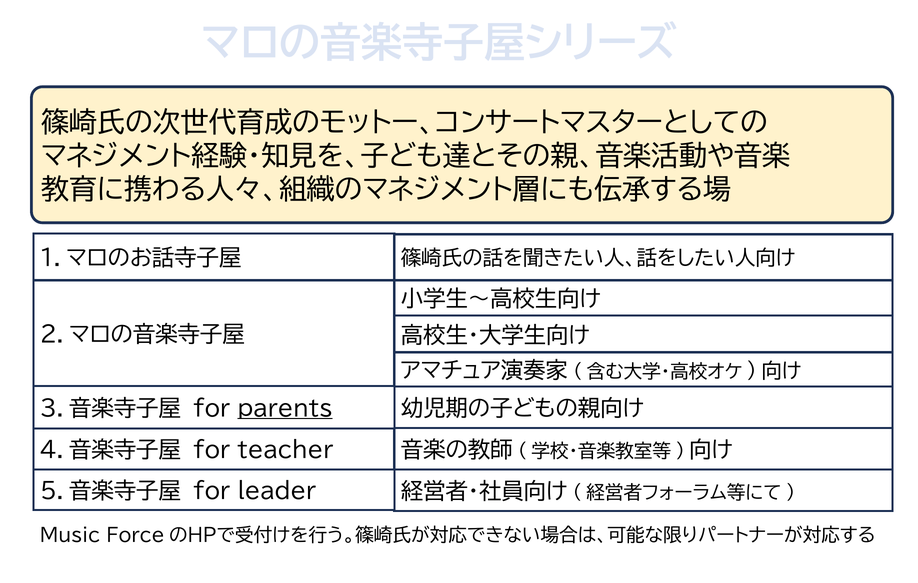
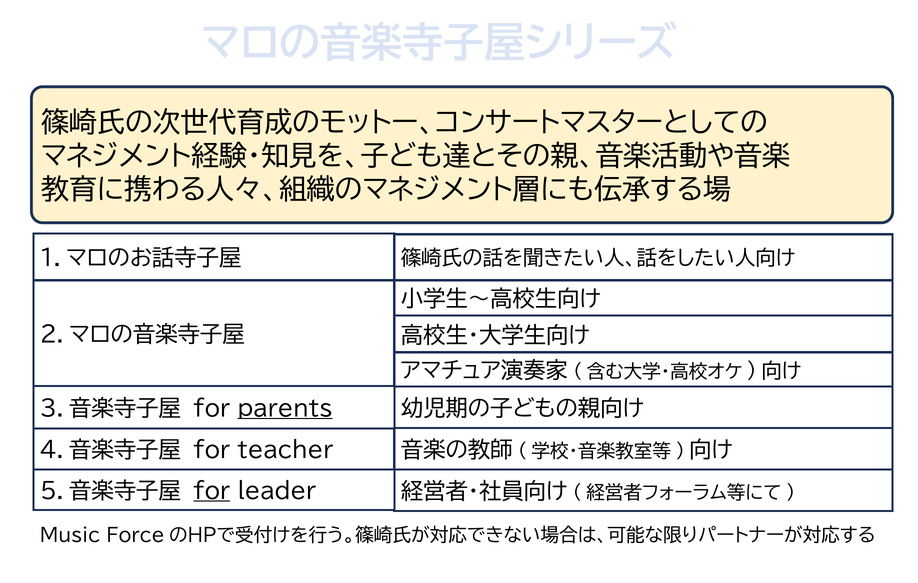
for underline: none -> present (212, 491)
